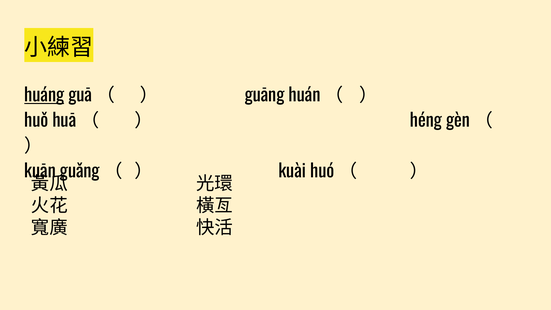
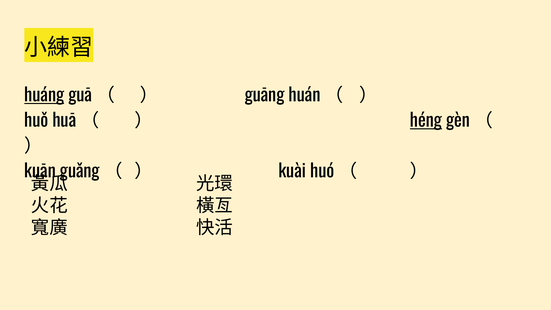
héng underline: none -> present (426, 121)
